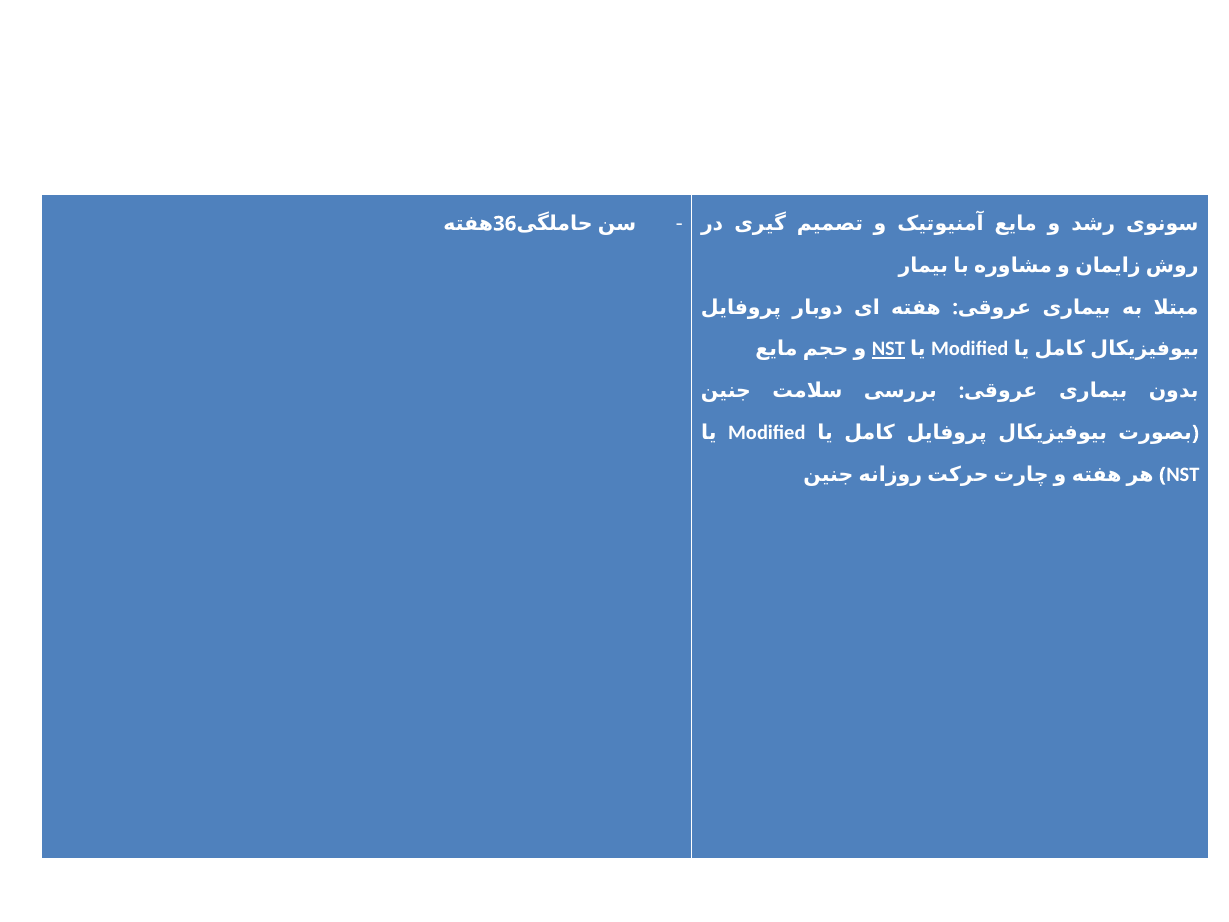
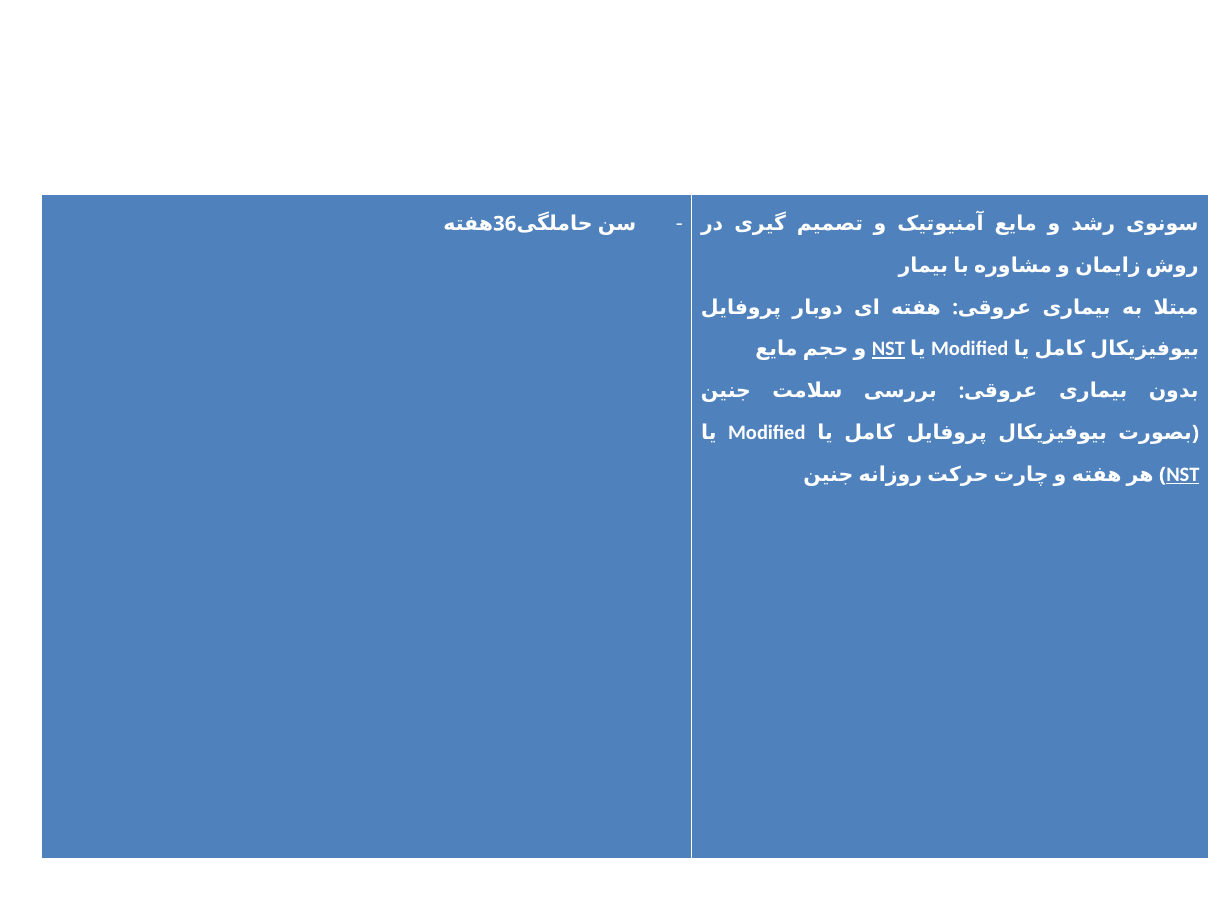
NST underline: none -> present (1183, 475)
